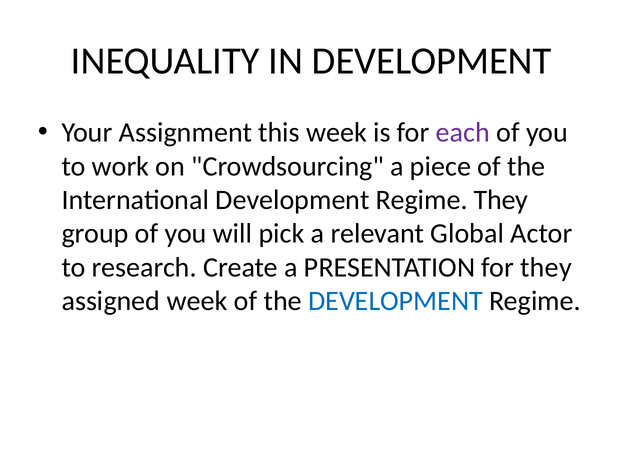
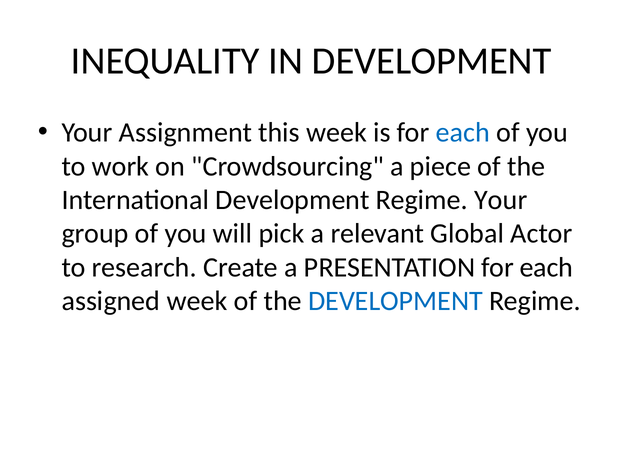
each colour: purple -> blue (463, 133)
Regime They: They -> Your (501, 200)
PRESENTATION for they: they -> each (546, 267)
